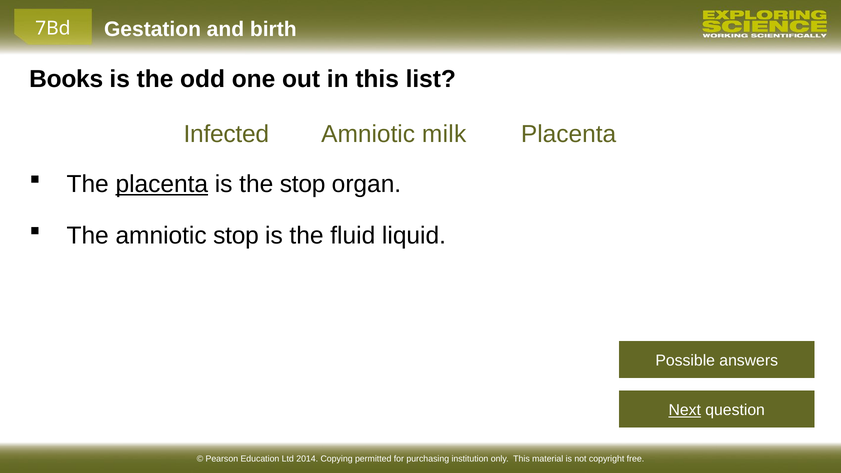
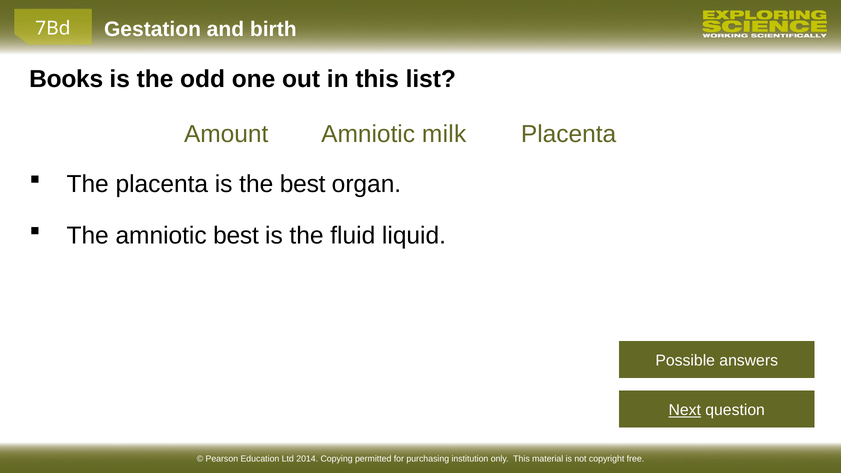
Infected: Infected -> Amount (226, 134)
placenta underline: present -> none (162, 184)
the stop: stop -> best (303, 184)
amniotic stop: stop -> best (236, 236)
